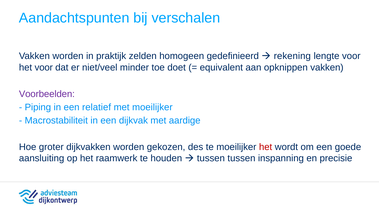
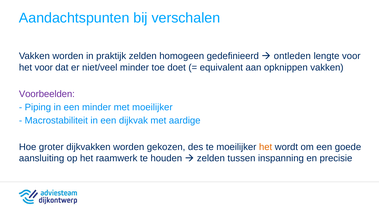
rekening: rekening -> ontleden (292, 56)
een relatief: relatief -> minder (97, 107)
het colour: red -> orange (266, 147)
tussen: tussen -> zelden (211, 158)
